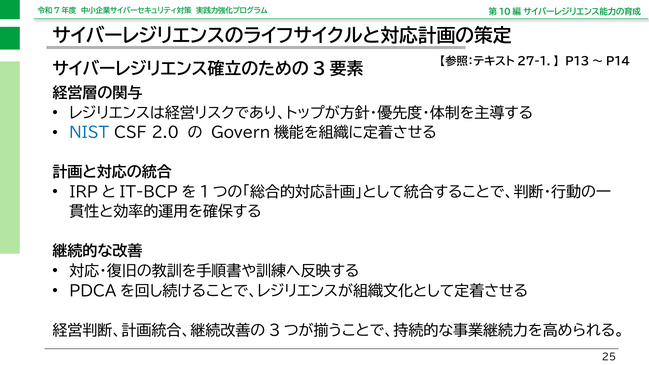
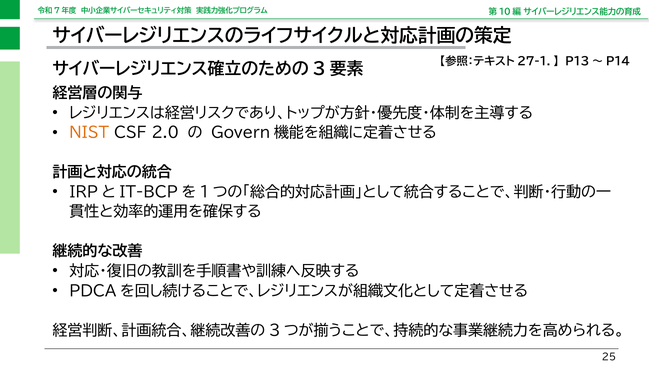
NIST colour: blue -> orange (89, 133)
